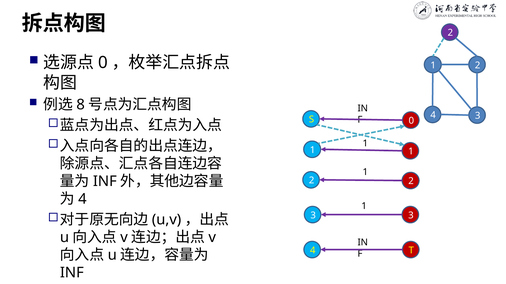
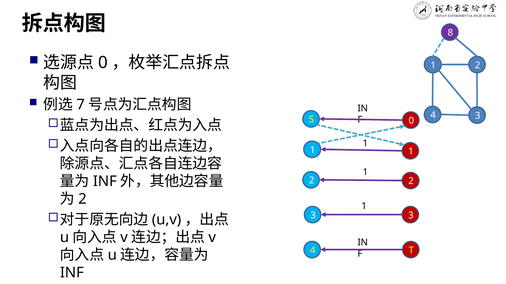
2: 2 -> 8 (450, 33)
8: 8 -> 7 (81, 105)
4: 4 -> 2 (82, 199)
